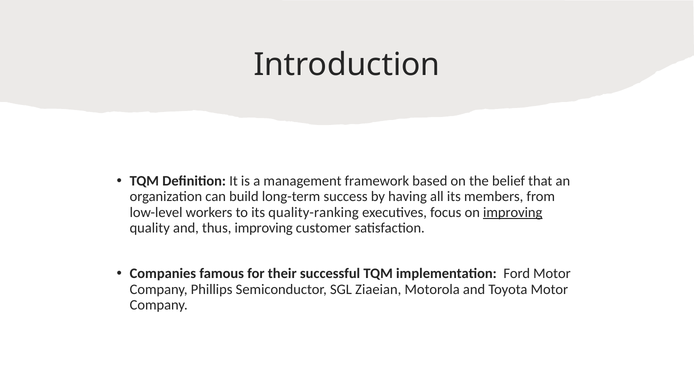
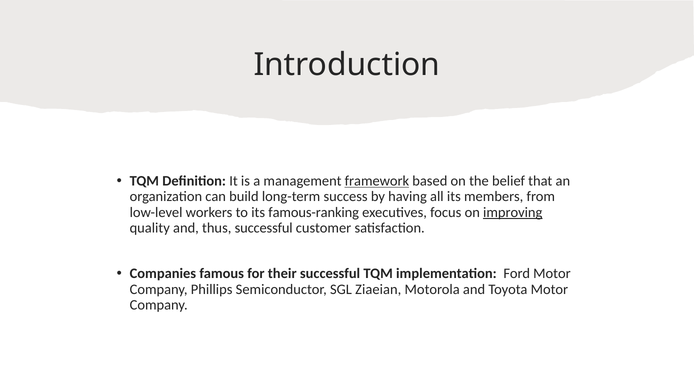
framework underline: none -> present (377, 181)
quality-ranking: quality-ranking -> famous-ranking (314, 213)
thus improving: improving -> successful (264, 228)
